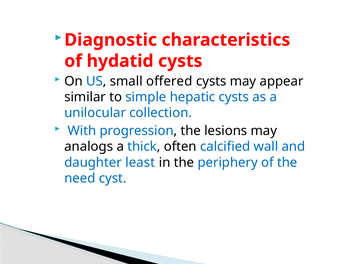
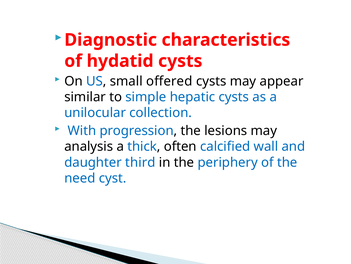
analogs: analogs -> analysis (89, 146)
least: least -> third (140, 162)
